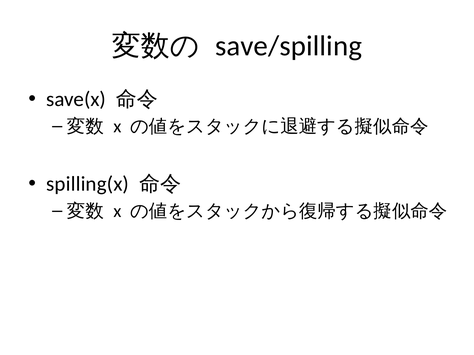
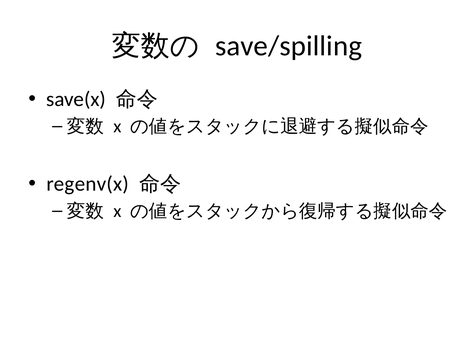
spilling(x: spilling(x -> regenv(x (88, 184)
